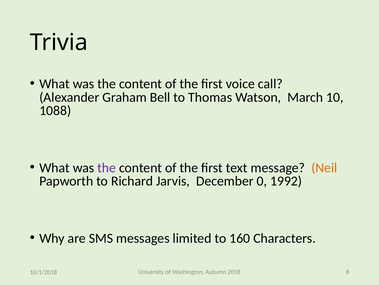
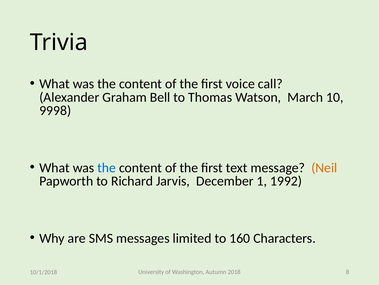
1088: 1088 -> 9998 (55, 110)
the colour: purple -> blue (107, 167)
0: 0 -> 1 (262, 181)
